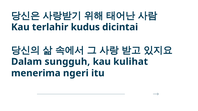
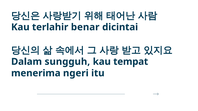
kudus: kudus -> benar (85, 27)
kulihat: kulihat -> tempat (131, 62)
